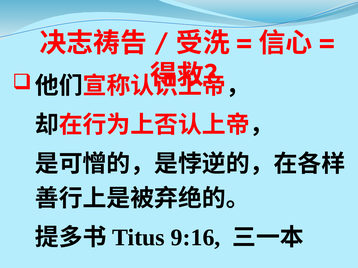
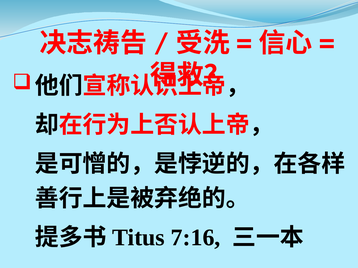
9:16: 9:16 -> 7:16 (196, 238)
